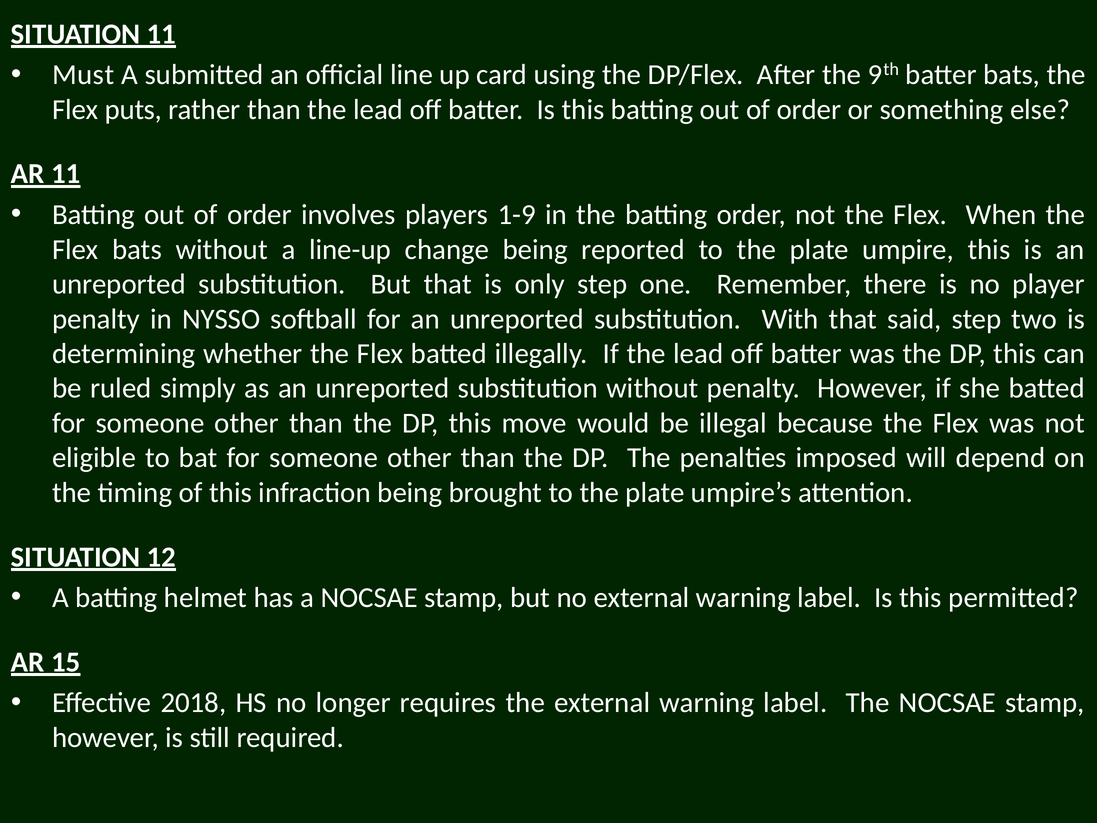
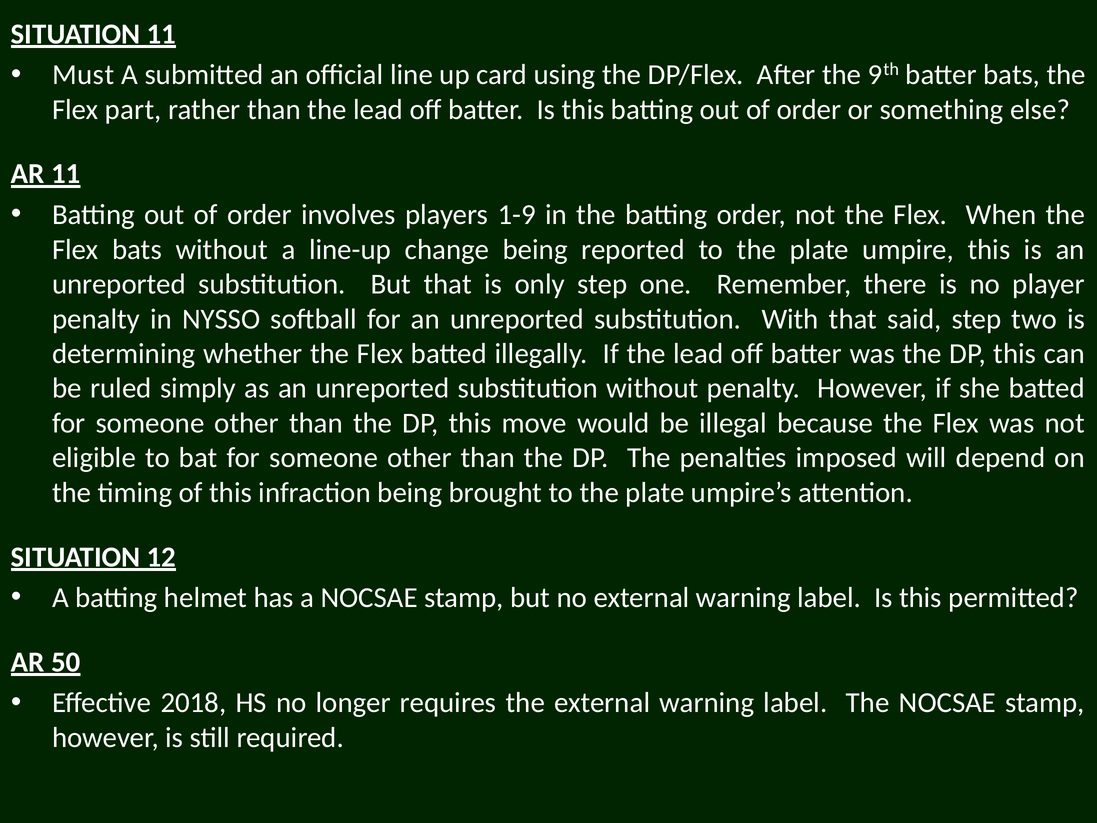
puts: puts -> part (133, 110)
15: 15 -> 50 (66, 662)
